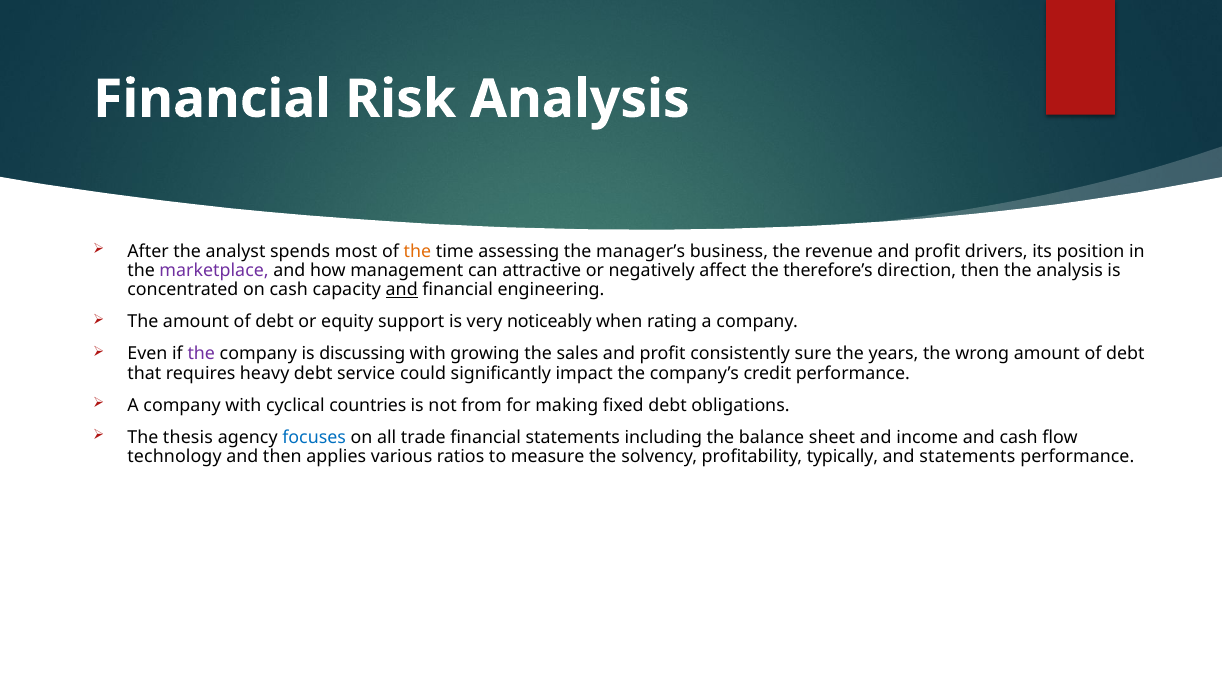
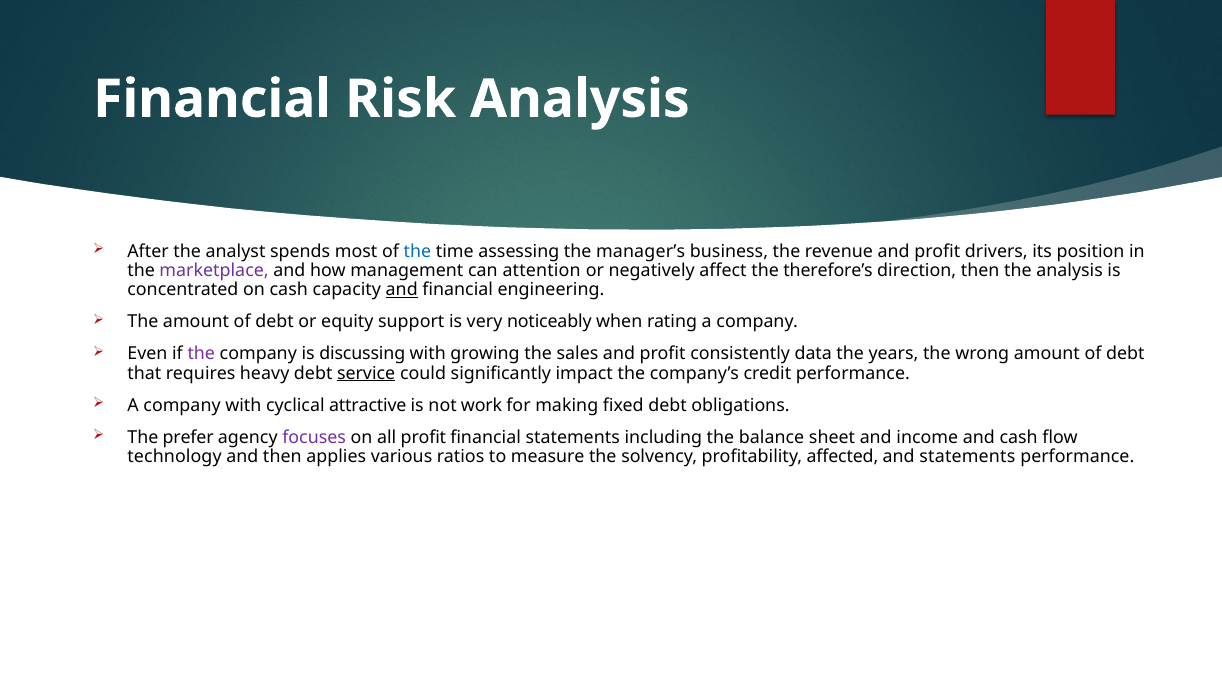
the colour: orange -> blue (417, 251)
attractive: attractive -> attention (542, 270)
sure: sure -> data (813, 354)
service underline: none -> present (366, 373)
countries: countries -> attractive (368, 405)
from: from -> work (482, 405)
thesis: thesis -> prefer (188, 437)
focuses colour: blue -> purple (314, 437)
all trade: trade -> profit (423, 437)
typically: typically -> affected (842, 456)
